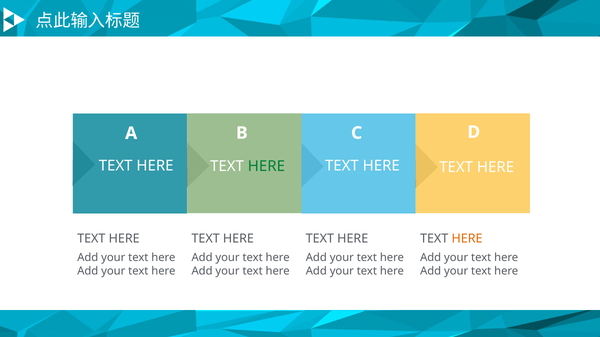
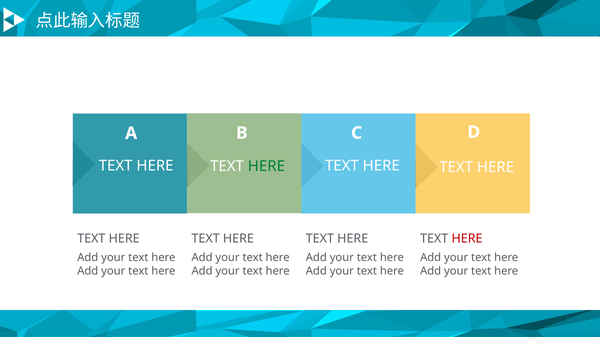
HERE colour: orange -> red (467, 239)
